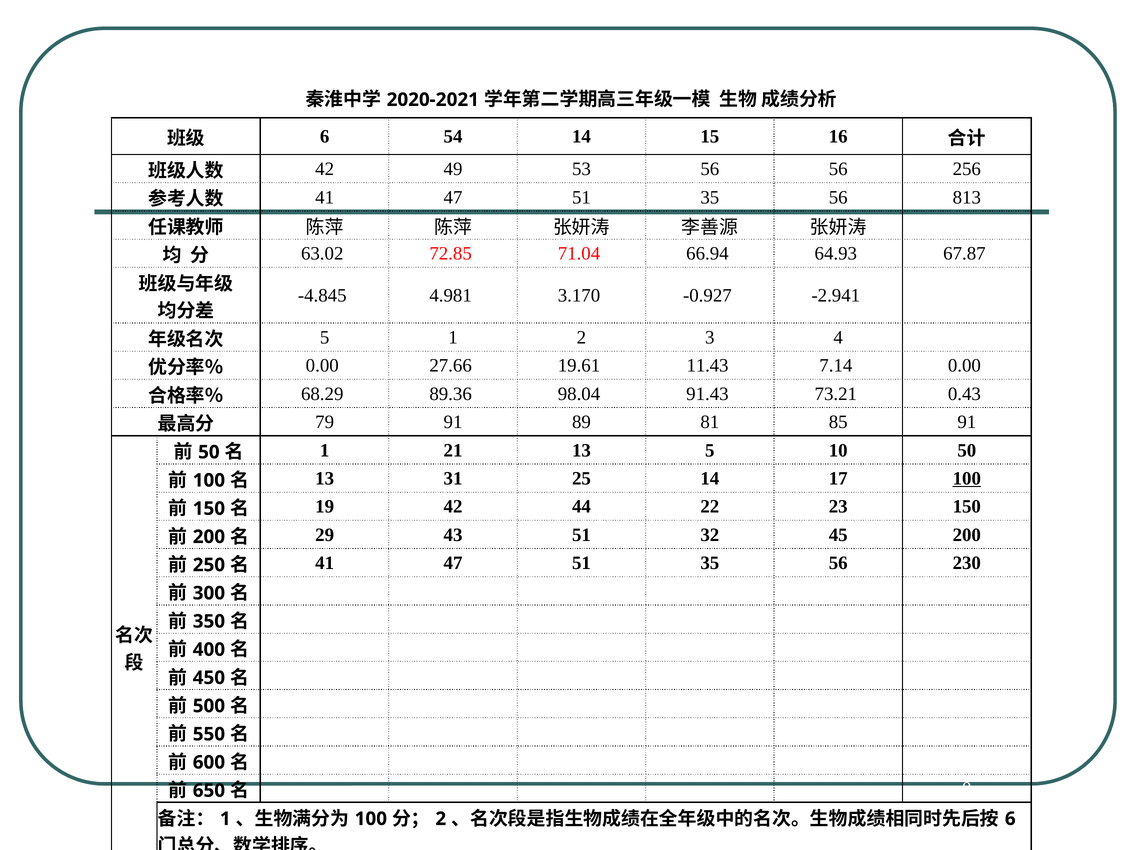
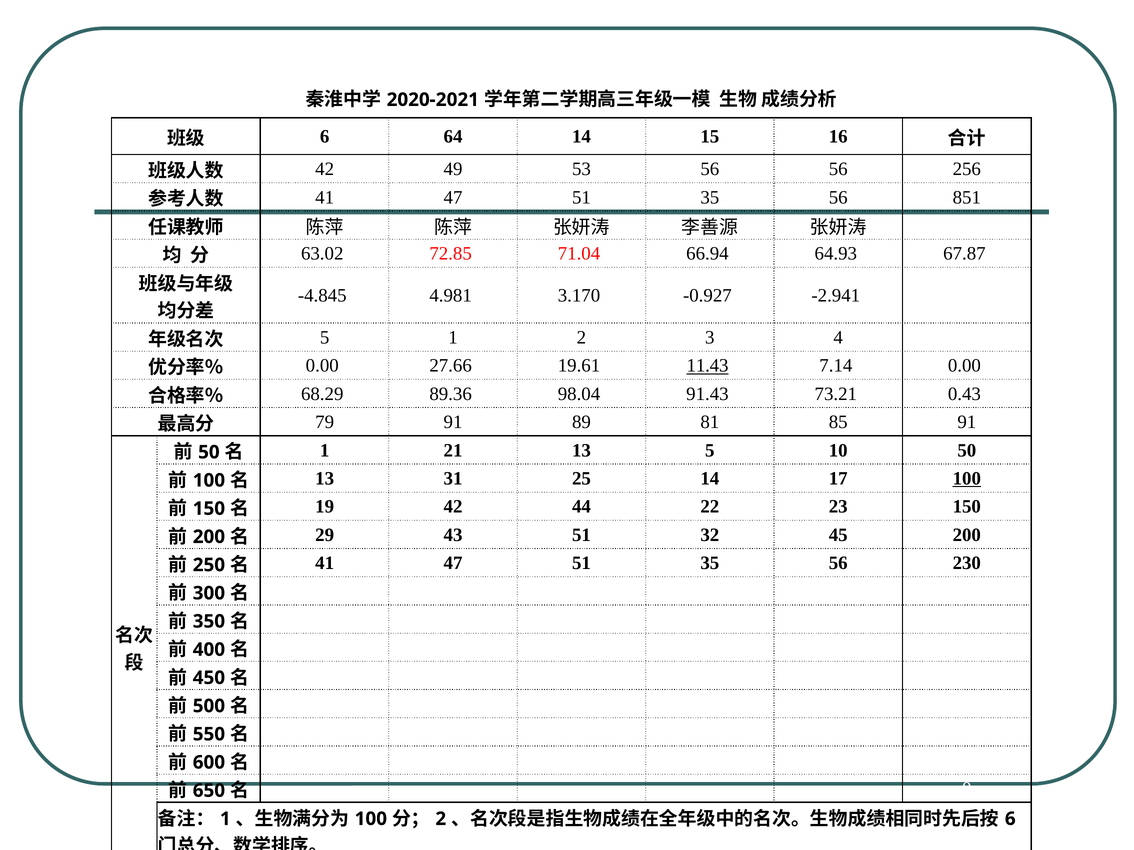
54: 54 -> 64 (453, 137)
813: 813 -> 851 (967, 197)
11.43 underline: none -> present (708, 366)
